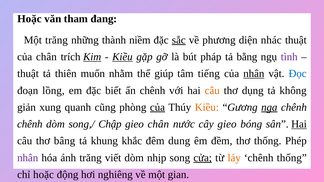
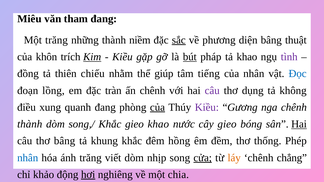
Hoặc: Hoặc -> Miêu (29, 19)
diện nhác: nhác -> bâng (271, 40)
của chân: chân -> khôn (46, 57)
Kiều underline: present -> none (122, 57)
bút underline: none -> present (190, 57)
tả bằng: bằng -> khao (247, 57)
thuật: thuật -> đồng (28, 74)
muốn: muốn -> chiếu (93, 74)
nhân underline: present -> none (254, 74)
biết: biết -> tràn (113, 91)
câu colour: orange -> purple (212, 91)
giản: giản -> điều (26, 107)
quanh cũng: cũng -> đang (105, 107)
Kiều colour: orange -> purple (207, 107)
nga underline: present -> none (269, 107)
chênh: chênh -> thành (30, 124)
song,/ Chập: Chập -> Khắc (110, 124)
gieo chân: chân -> khao (158, 124)
dung: dung -> hồng (179, 141)
nhân colour: purple -> blue (28, 158)
chênh thống: thống -> chẳng (292, 158)
chỉ hoặc: hoặc -> khảo (44, 175)
hơi underline: none -> present (88, 175)
gian: gian -> chia (178, 175)
